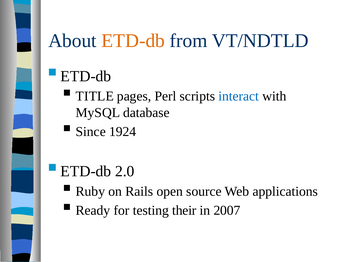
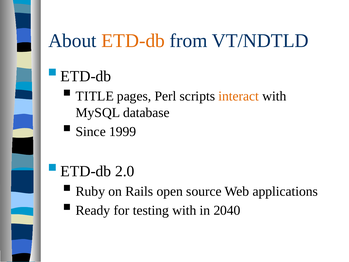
interact colour: blue -> orange (239, 96)
1924: 1924 -> 1999 (123, 131)
testing their: their -> with (184, 210)
2007: 2007 -> 2040 (227, 210)
